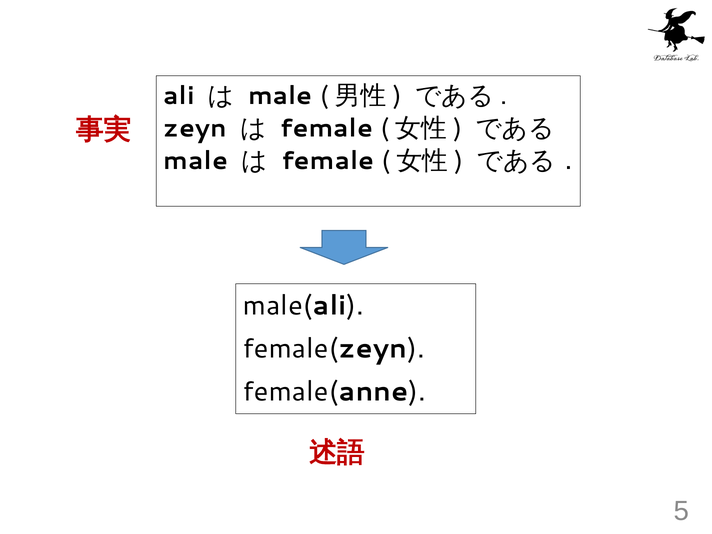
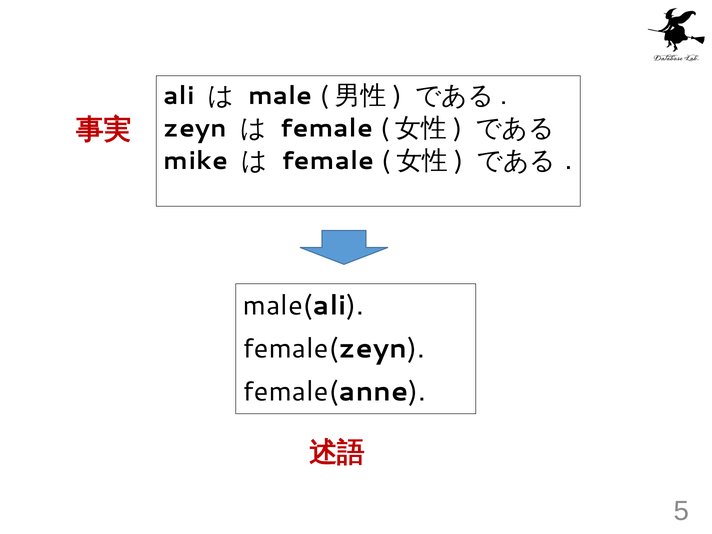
male: male -> mike (196, 161)
